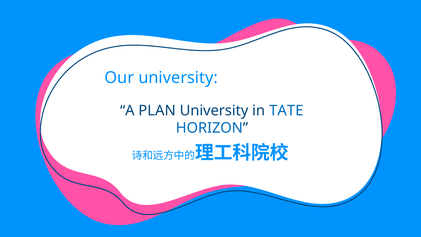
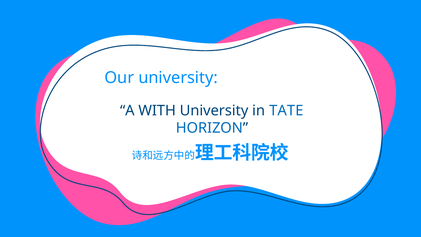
PLAN: PLAN -> WITH (157, 110)
